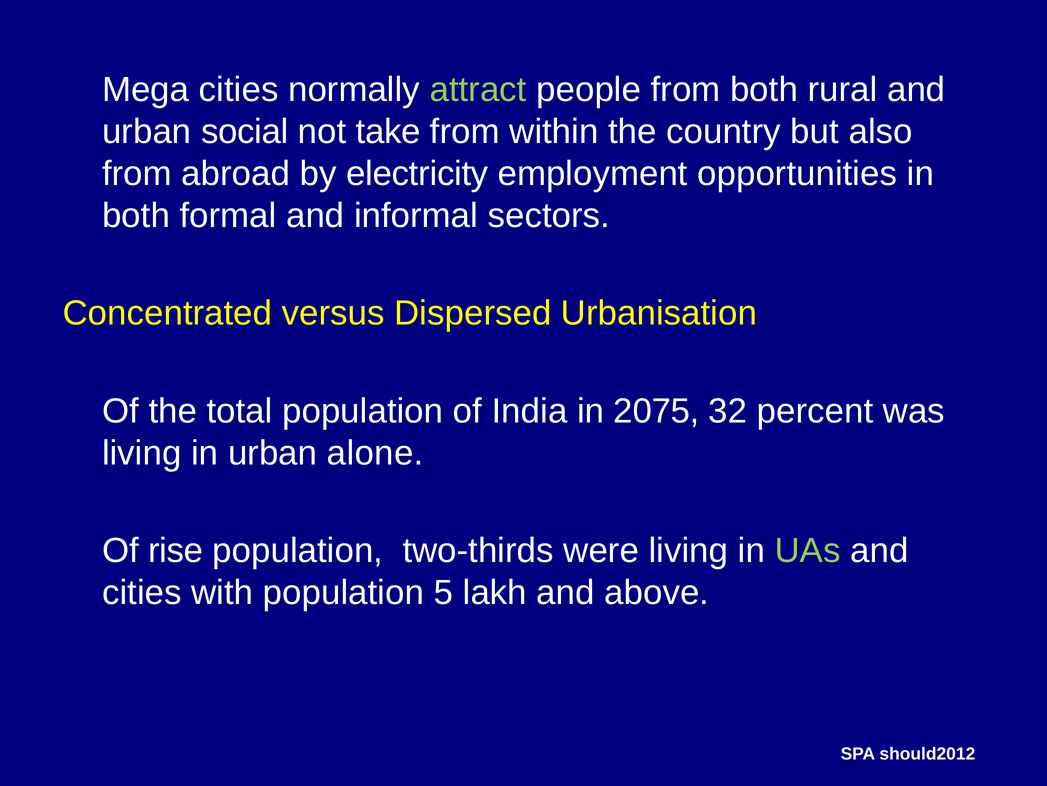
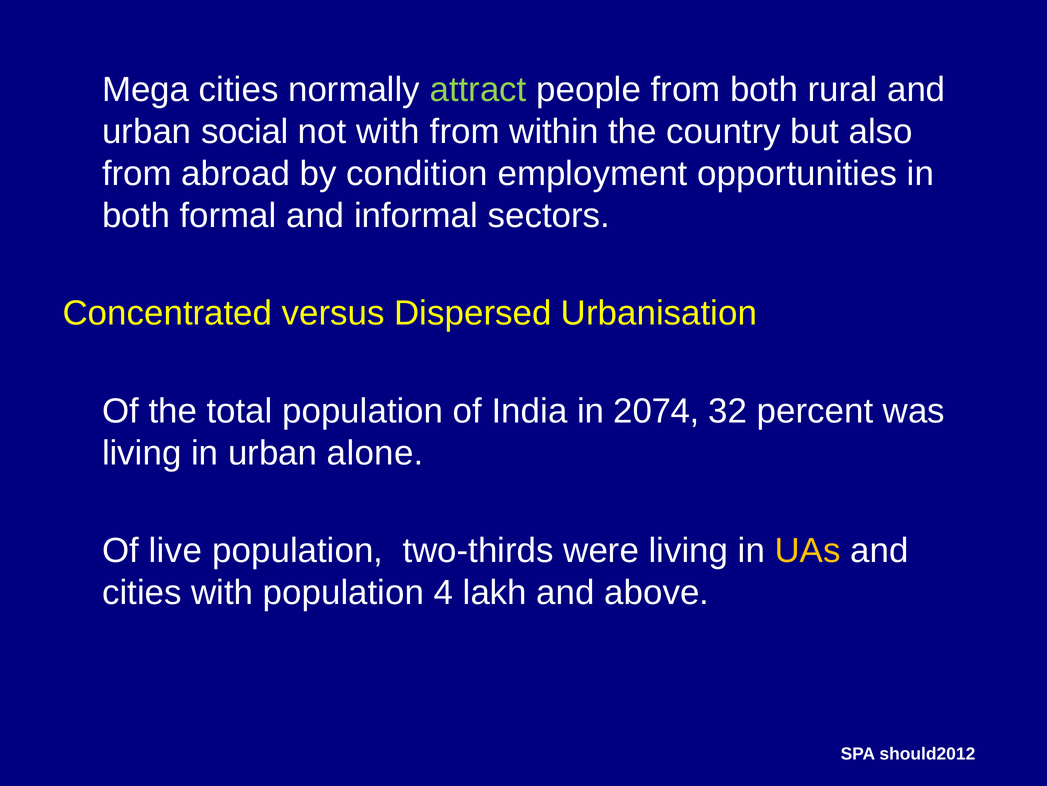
not take: take -> with (388, 132)
electricity: electricity -> condition (417, 173)
2075: 2075 -> 2074 (656, 411)
rise: rise -> live (175, 550)
UAs colour: light green -> yellow (808, 550)
5: 5 -> 4 (443, 592)
